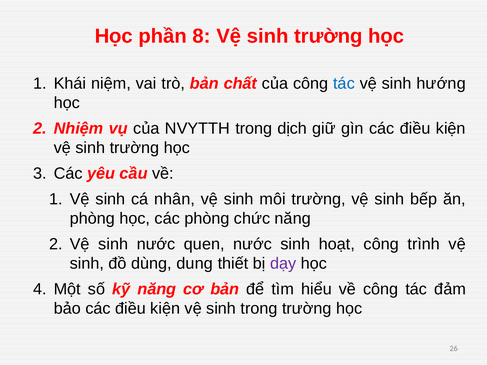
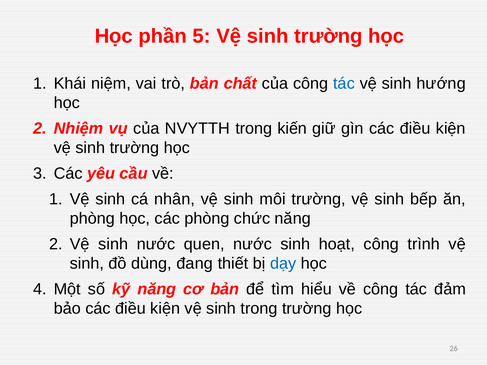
8: 8 -> 5 (202, 36)
dịch: dịch -> kiến (292, 129)
dung: dung -> đang (195, 264)
dạy colour: purple -> blue (283, 264)
